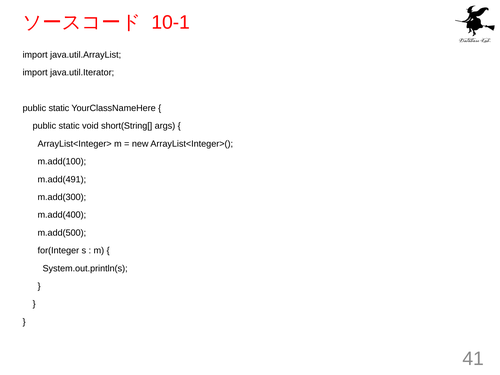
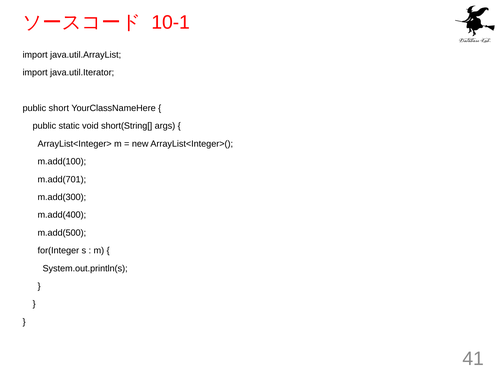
static: static -> short (59, 108)
m.add(491: m.add(491 -> m.add(701 (62, 179)
